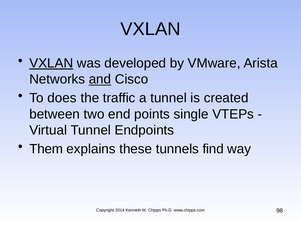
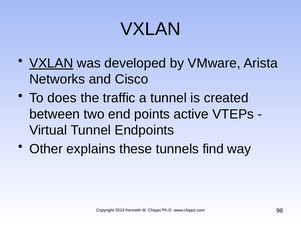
and underline: present -> none (100, 79)
single: single -> active (191, 114)
Them: Them -> Other (46, 149)
